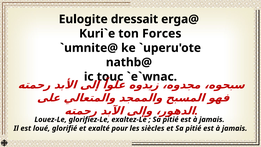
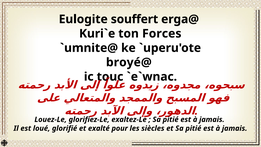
dressait: dressait -> souffert (134, 19)
nathb@: nathb@ -> broyé@ (129, 62)
